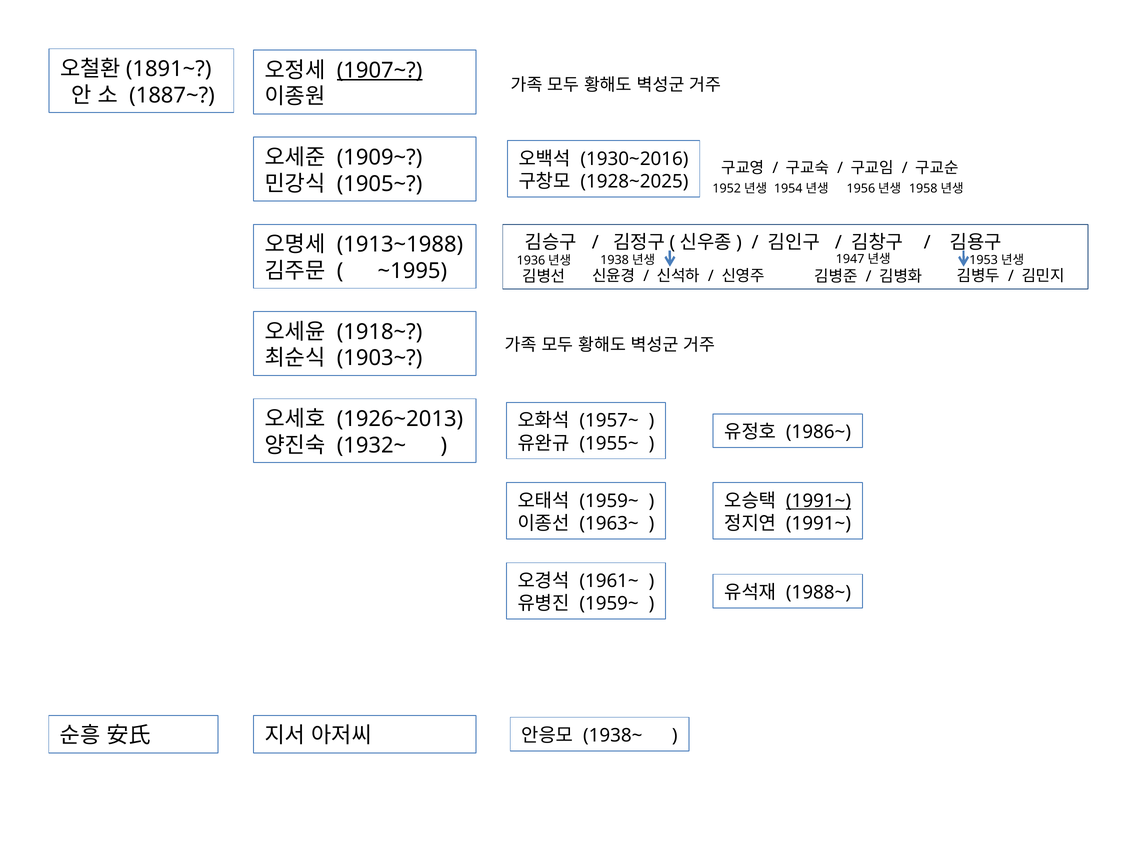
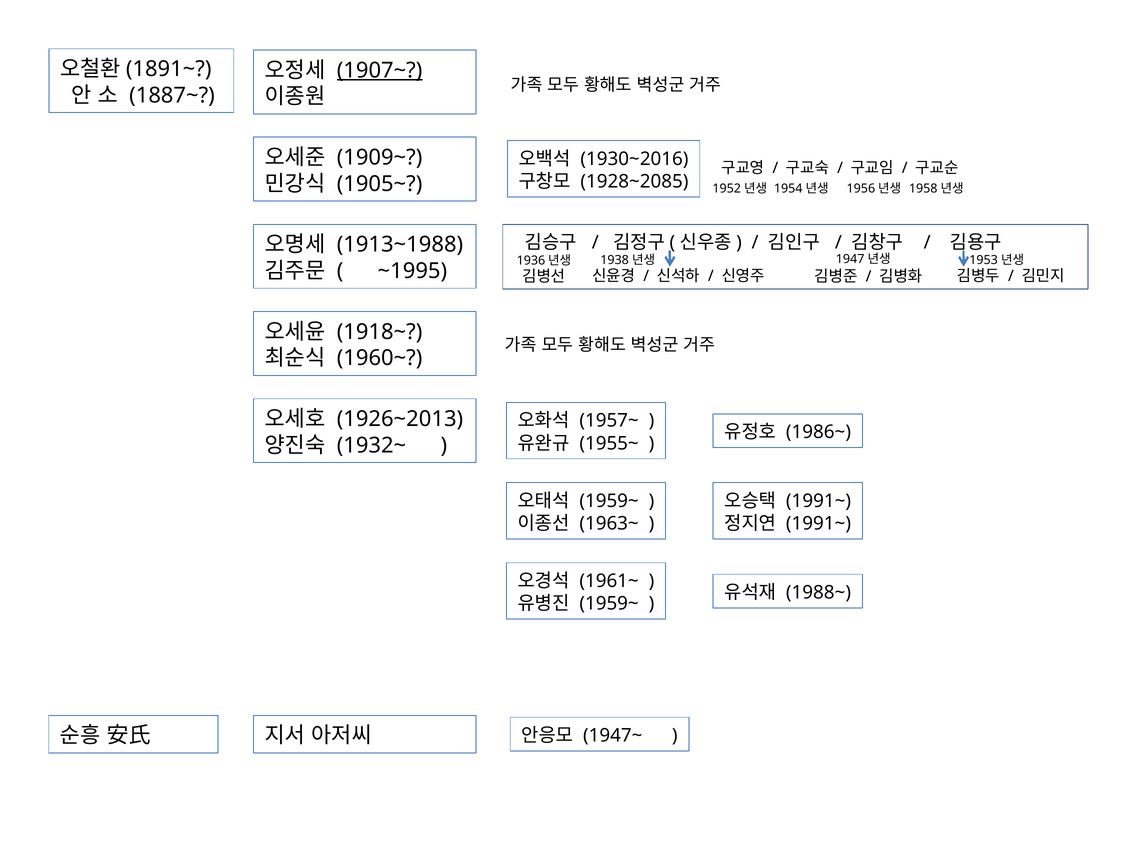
1928~2025: 1928~2025 -> 1928~2085 (634, 181)
1903~: 1903~ -> 1960~ (380, 358)
1991~ underline: present -> none (819, 501)
1938~: 1938~ -> 1947~ (613, 735)
